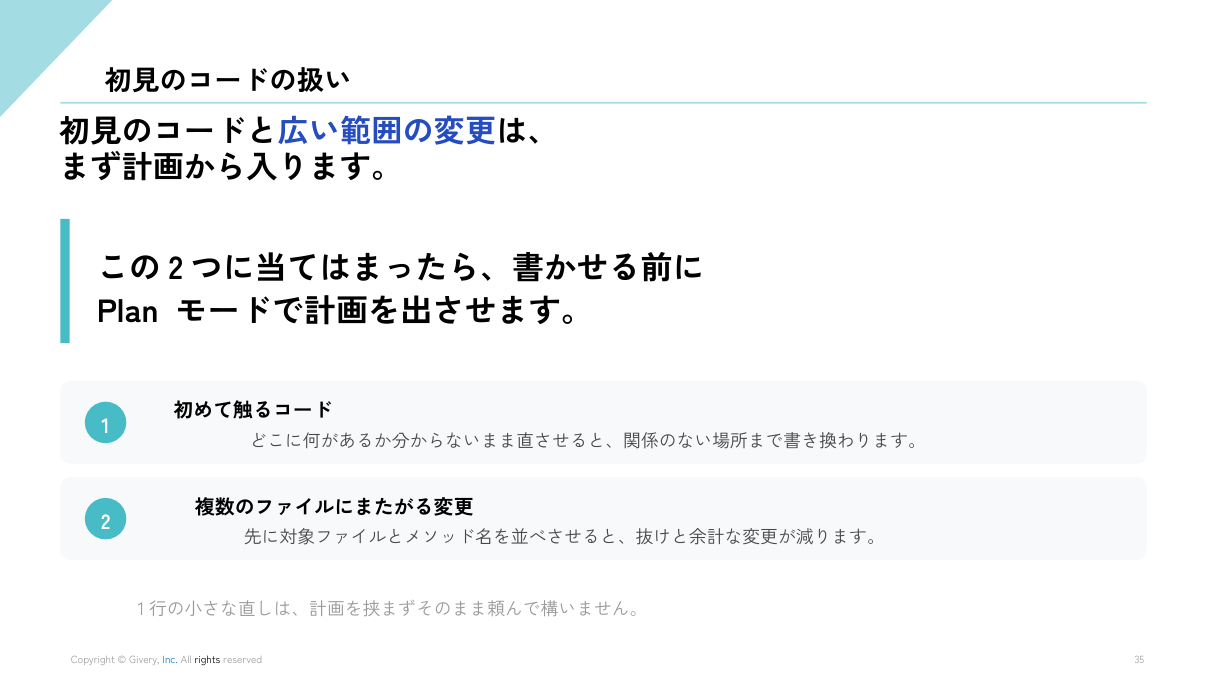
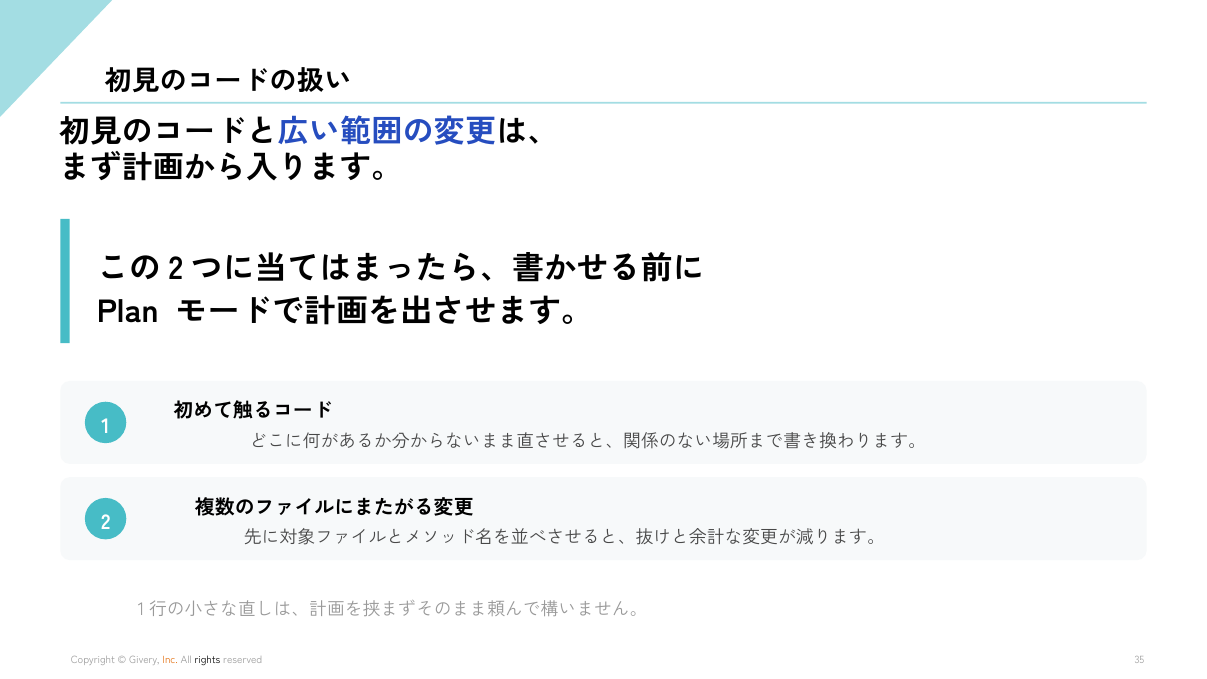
Inc colour: blue -> orange (170, 660)
